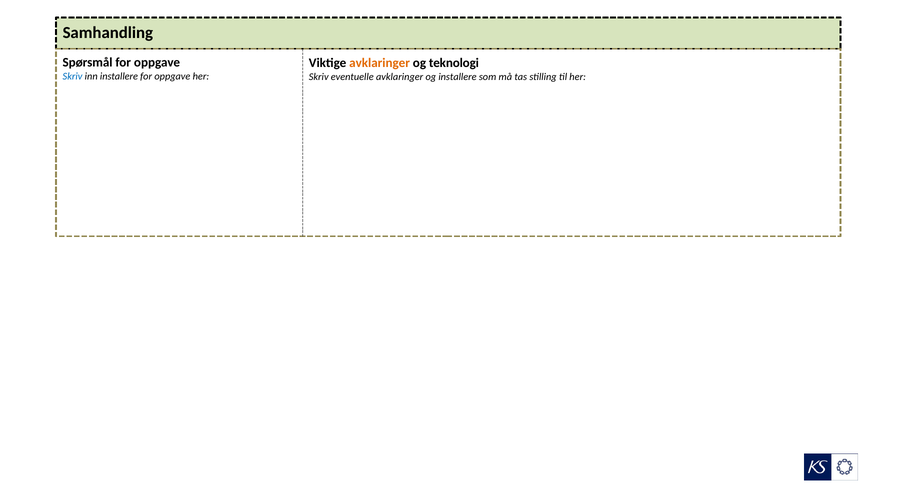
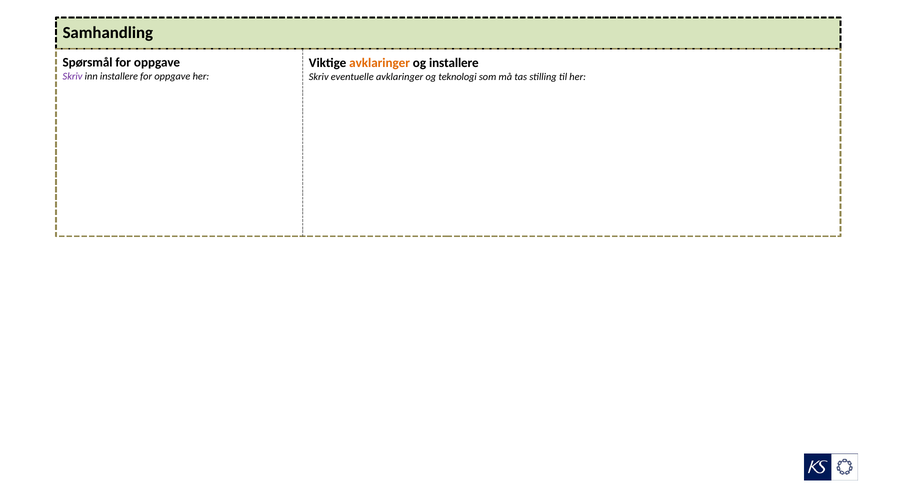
og teknologi: teknologi -> installere (454, 63)
Skriv colour: blue -> purple (73, 76)
og installere: installere -> teknologi (458, 77)
